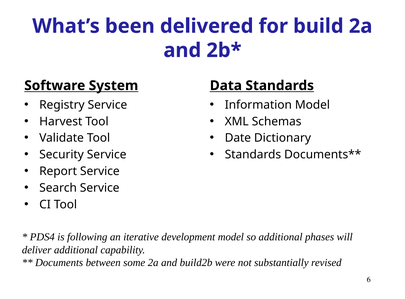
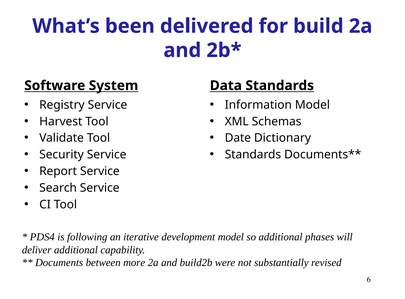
some: some -> more (134, 262)
